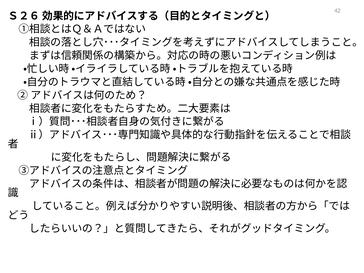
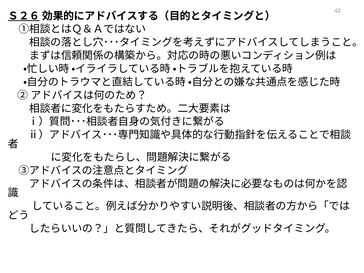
Ｓ２６ underline: none -> present (24, 16)
